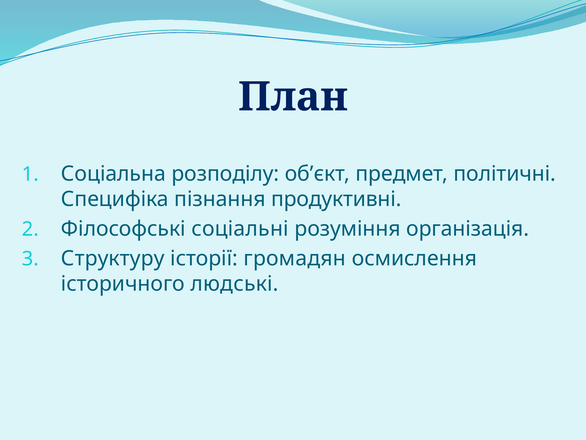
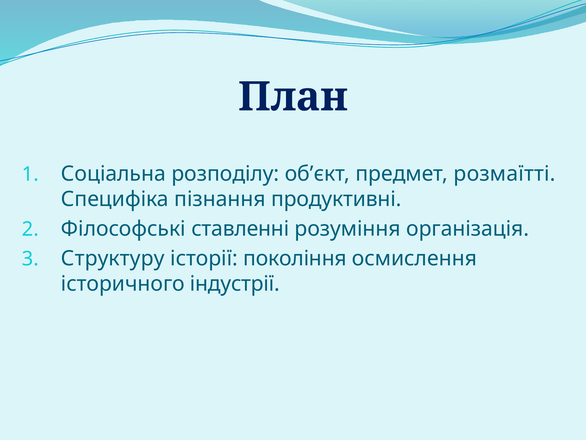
політичні: політичні -> розмаїтті (505, 174)
соціальні: соціальні -> ставленні (240, 229)
громадян: громадян -> покоління (295, 258)
людські: людські -> індустрії (235, 284)
